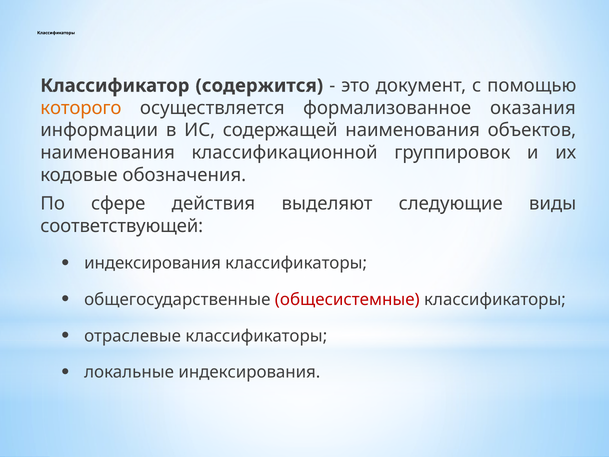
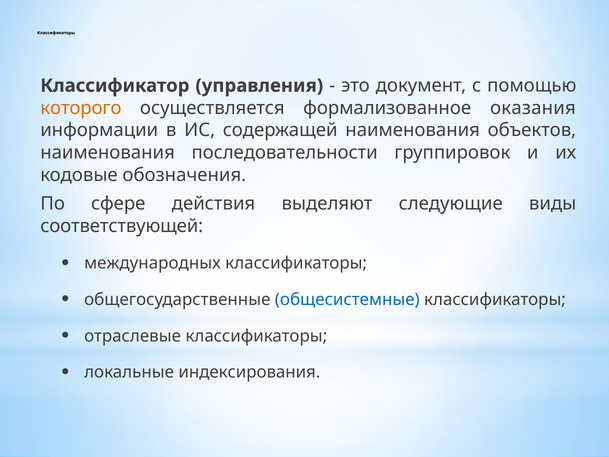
содержится: содержится -> управления (259, 86)
классификационной: классификационной -> последовательности (285, 153)
индексирования: индексирования -> международных (153, 263)
общесистемные colour: red -> blue (347, 299)
